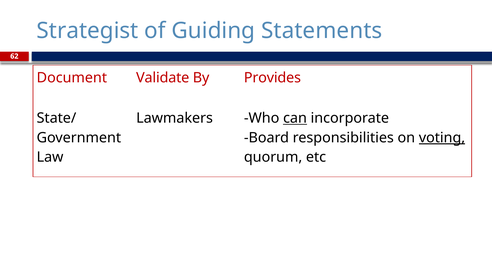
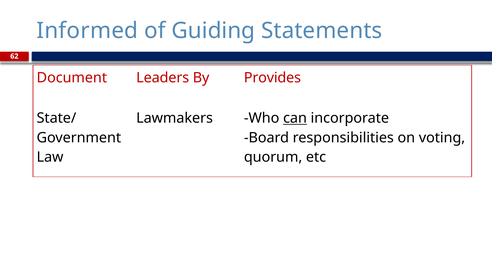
Strategist: Strategist -> Informed (87, 31)
Validate: Validate -> Leaders (163, 78)
voting underline: present -> none (442, 138)
